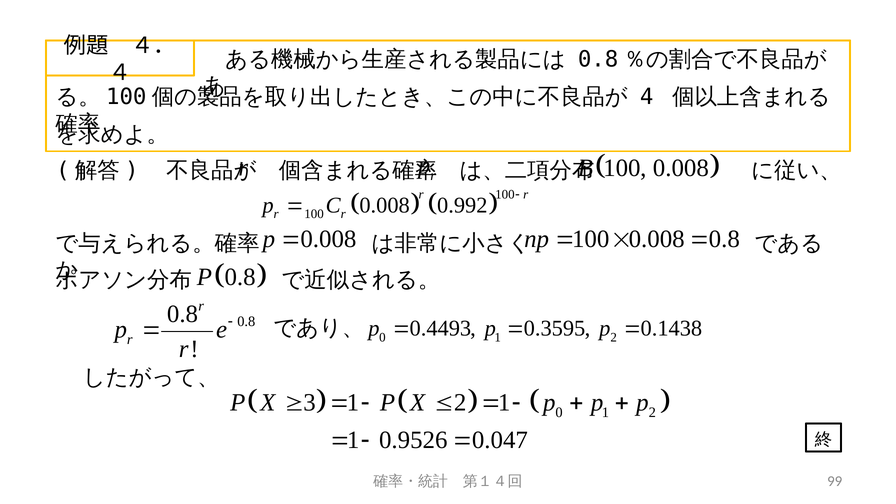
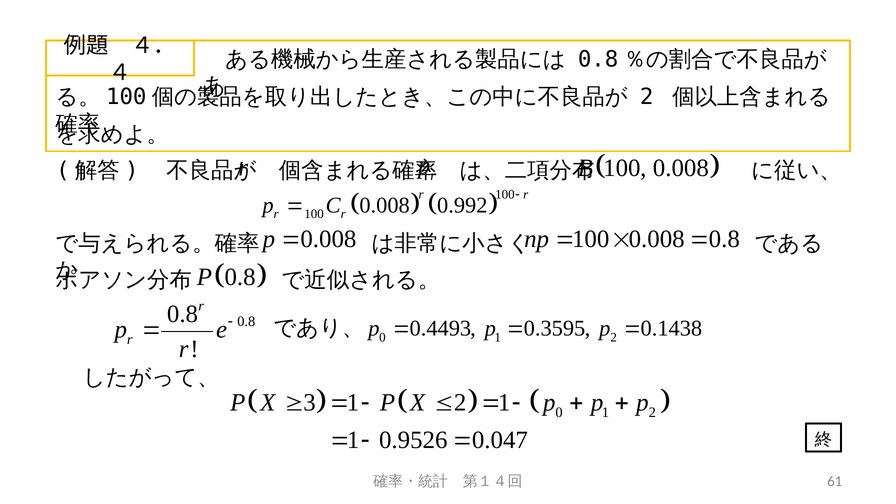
4: 4 -> 2 (647, 97)
99: 99 -> 61 (835, 481)
